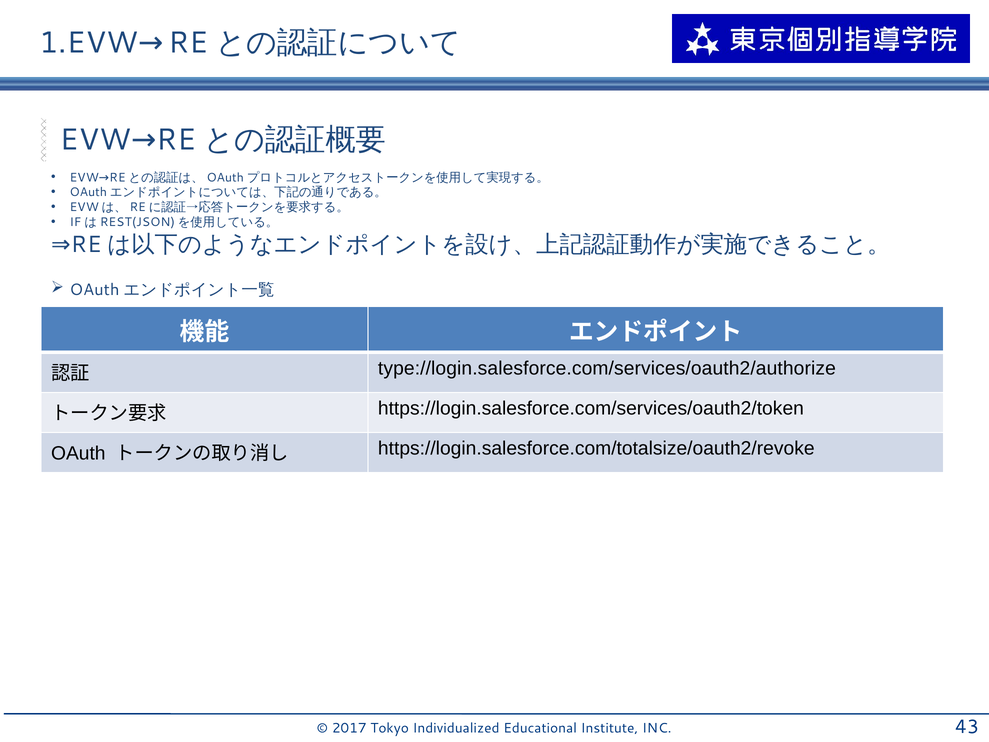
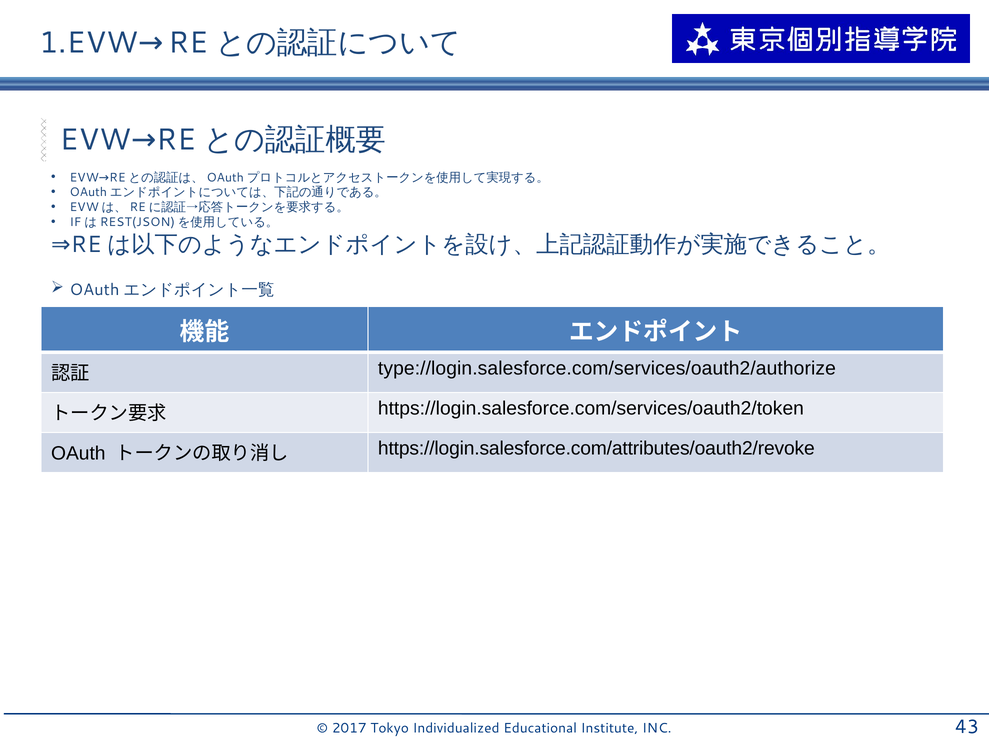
https://login.salesforce.com/totalsize/oauth2/revoke: https://login.salesforce.com/totalsize/oauth2/revoke -> https://login.salesforce.com/attributes/oauth2/revoke (596, 448)
